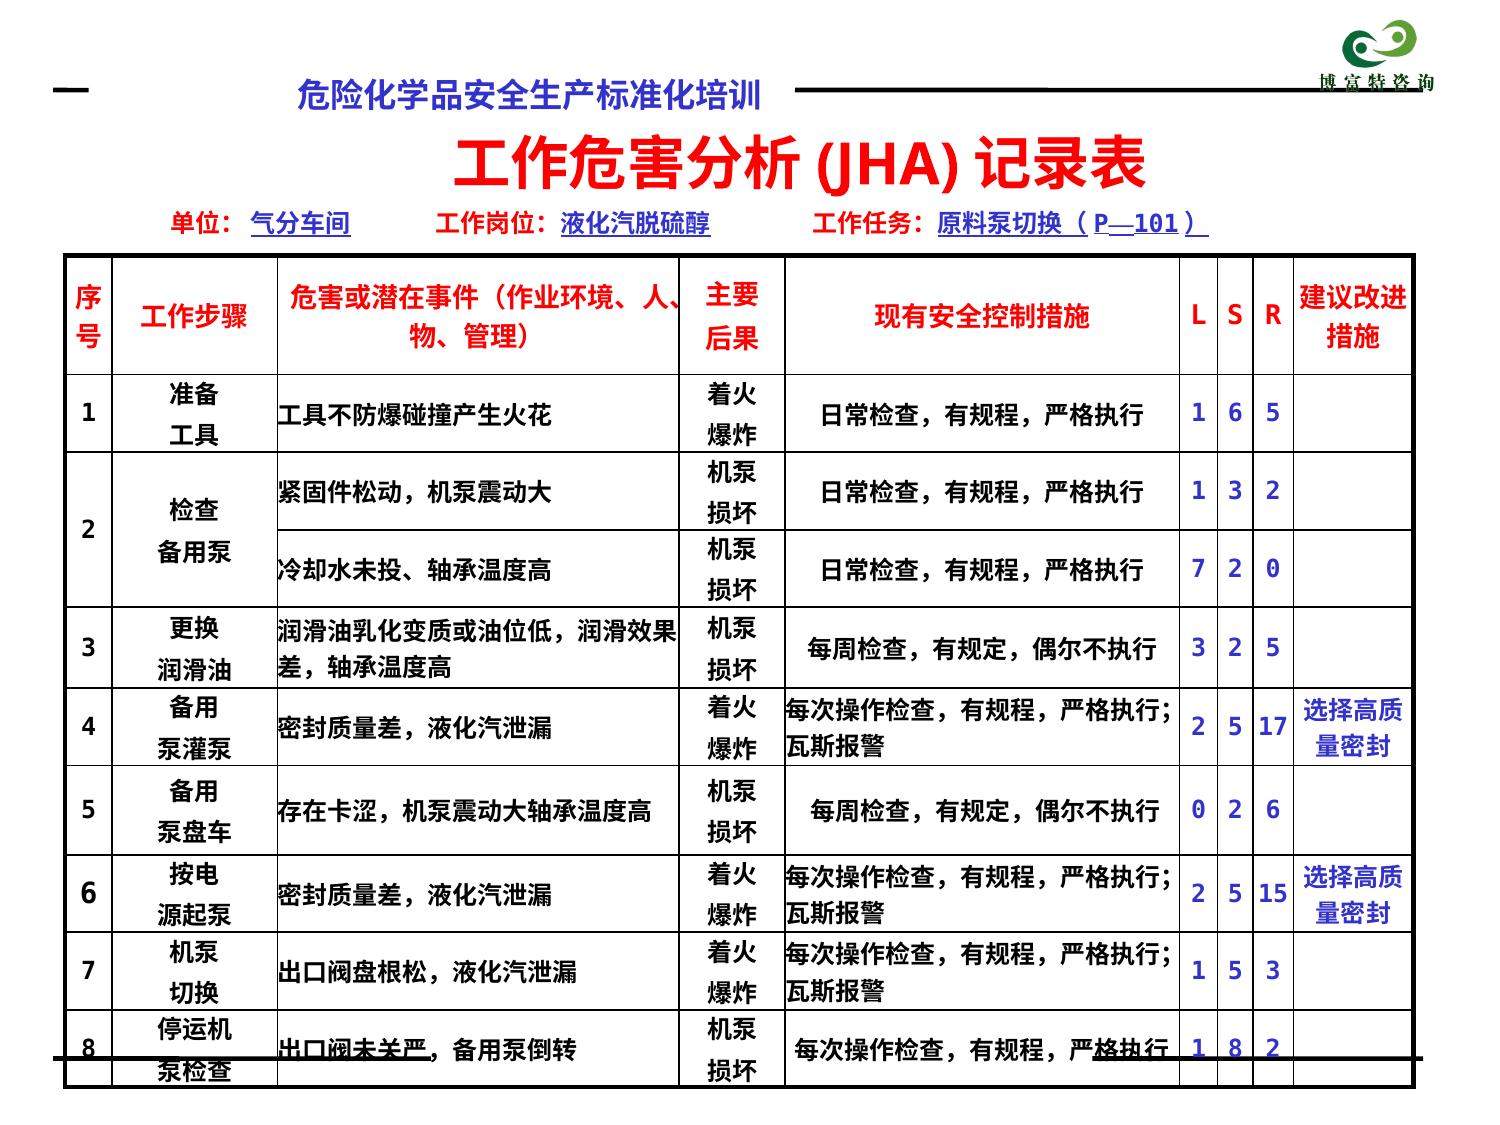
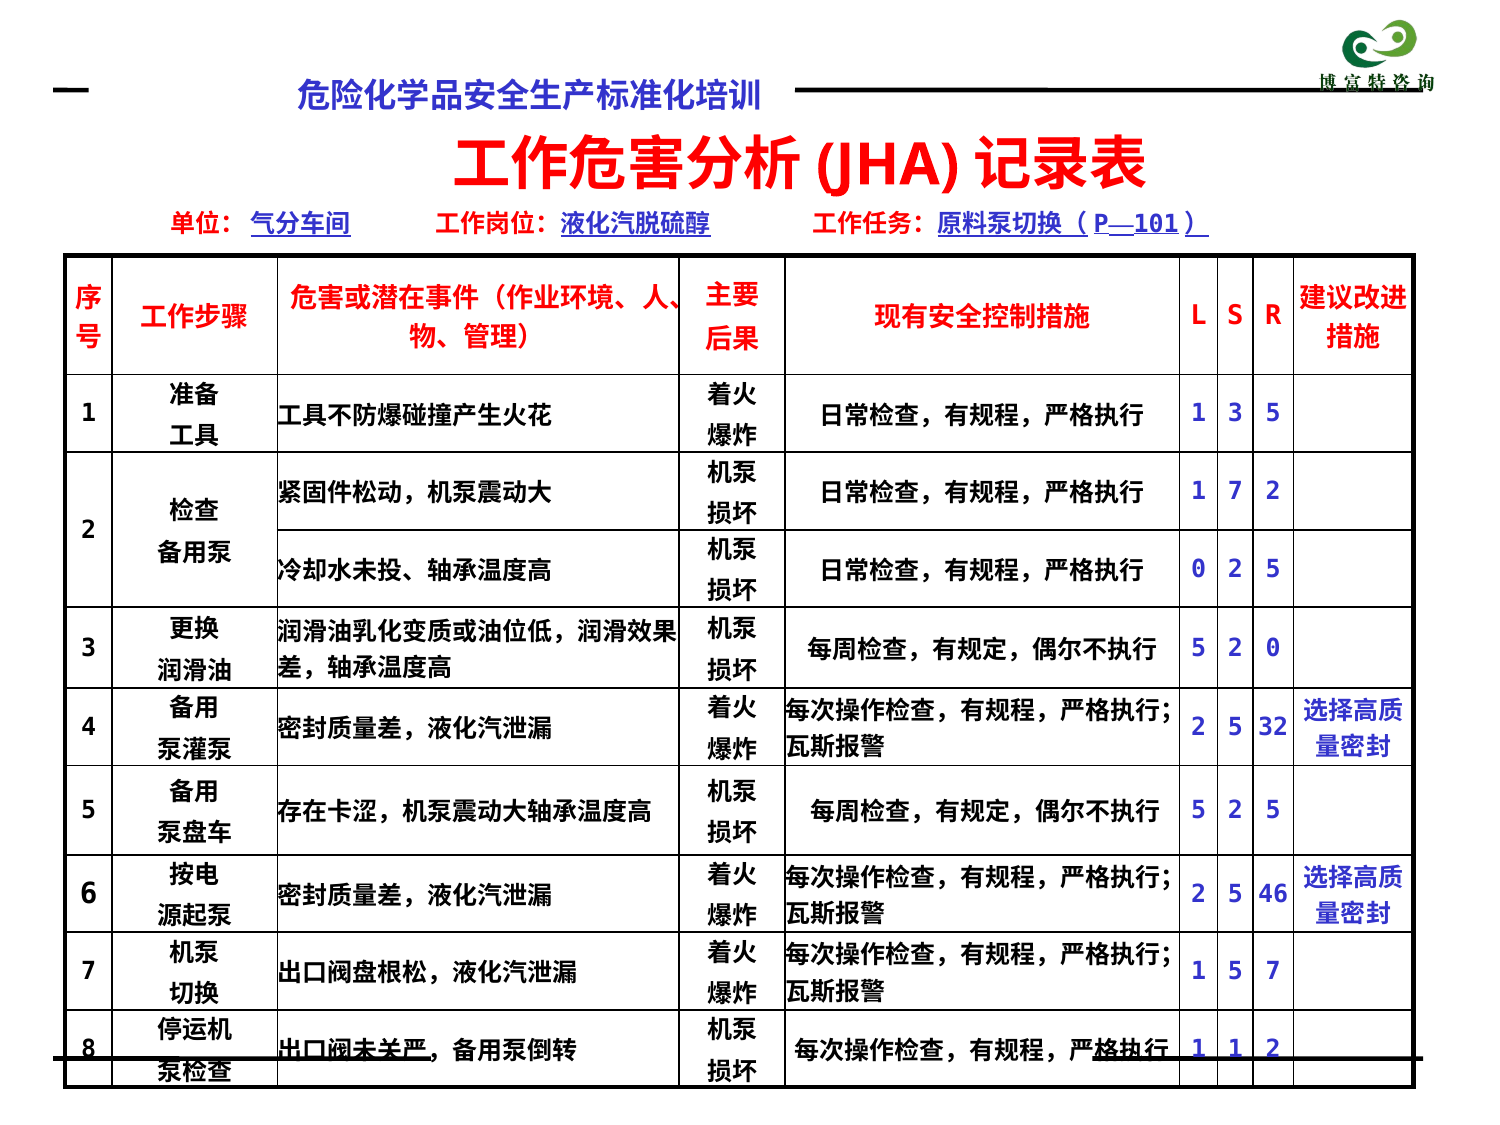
1 6: 6 -> 3 (1235, 414)
1 3: 3 -> 7 (1235, 491)
7: 7 -> 0 (1199, 569)
0: 0 -> 5 (1273, 569)
3: 3 -> 5 (1199, 648)
5: 5 -> 0 (1273, 648)
17: 17 -> 32 (1273, 727)
0: 0 -> 5 (1199, 810)
6: 6 -> 5 (1273, 810)
15: 15 -> 46 (1273, 894)
5 3: 3 -> 7 (1273, 971)
1 8: 8 -> 1 (1235, 1049)
